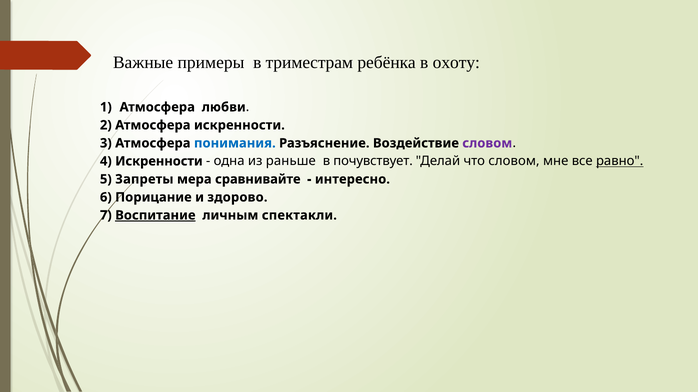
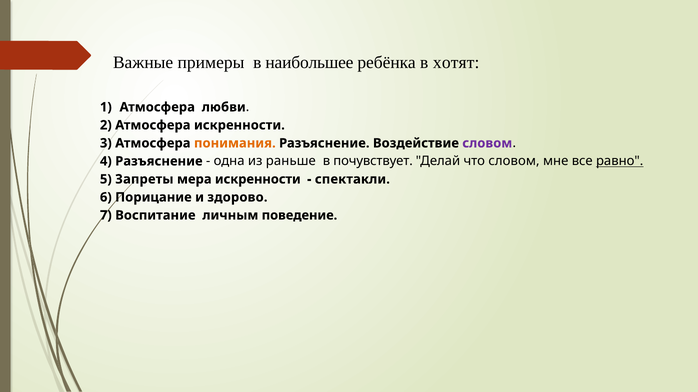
триместрам: триместрам -> наибольшее (309, 63)
охоту: охоту -> хотят (456, 63)
понимания colour: blue -> orange (235, 143)
4 Искренности: Искренности -> Разъяснение (159, 161)
мера сравнивайте: сравнивайте -> искренности (258, 179)
интересно: интересно -> спектакли (352, 179)
Воспитание underline: present -> none (155, 216)
спектакли: спектакли -> поведение (299, 216)
